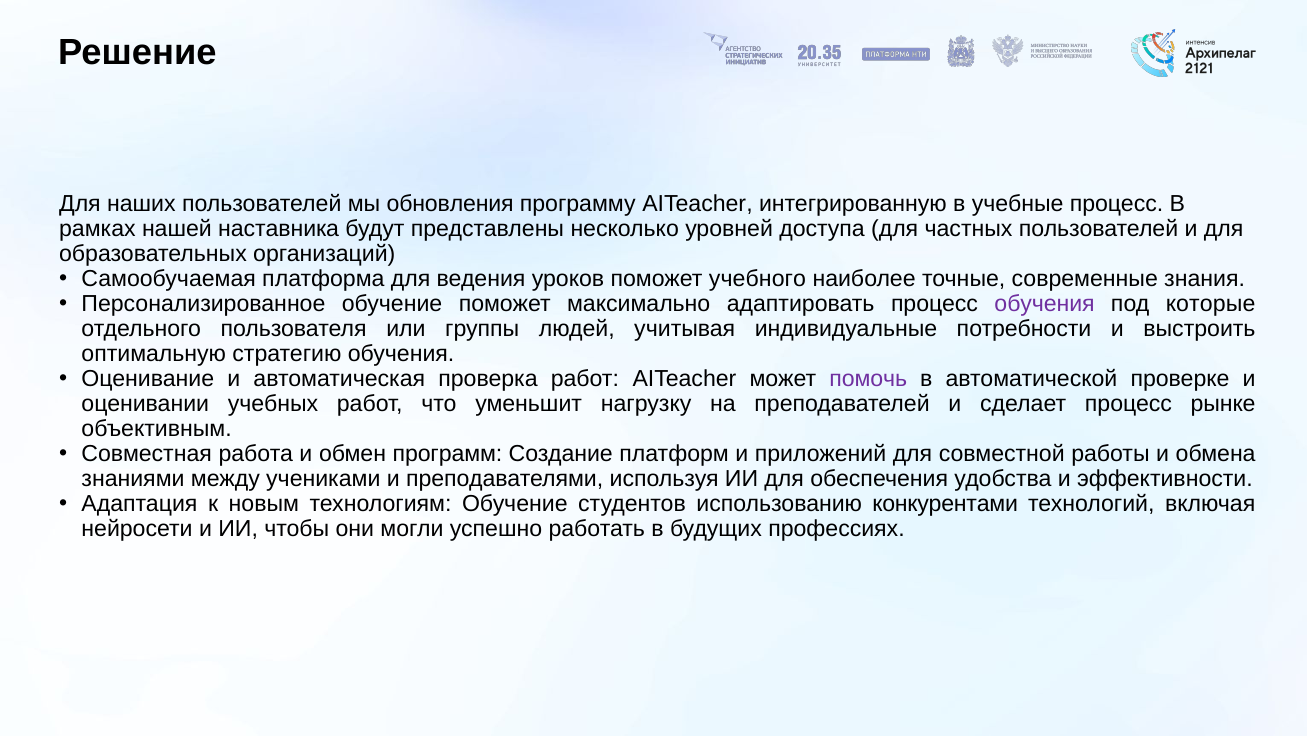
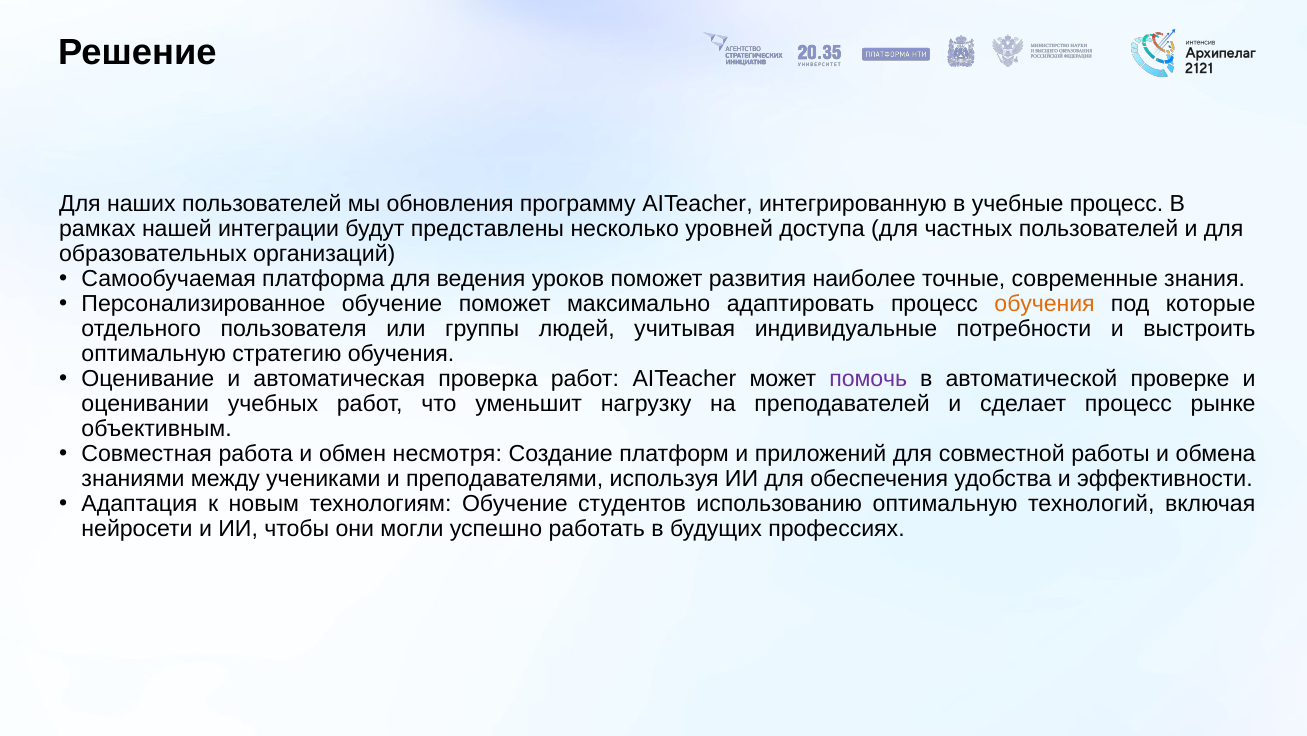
наставника: наставника -> интеграции (279, 229)
учебного: учебного -> развития (758, 279)
обучения colour: purple -> orange (1045, 304)
программ: программ -> несмотря (447, 453)
использованию конкурентами: конкурентами -> оптимальную (945, 503)
